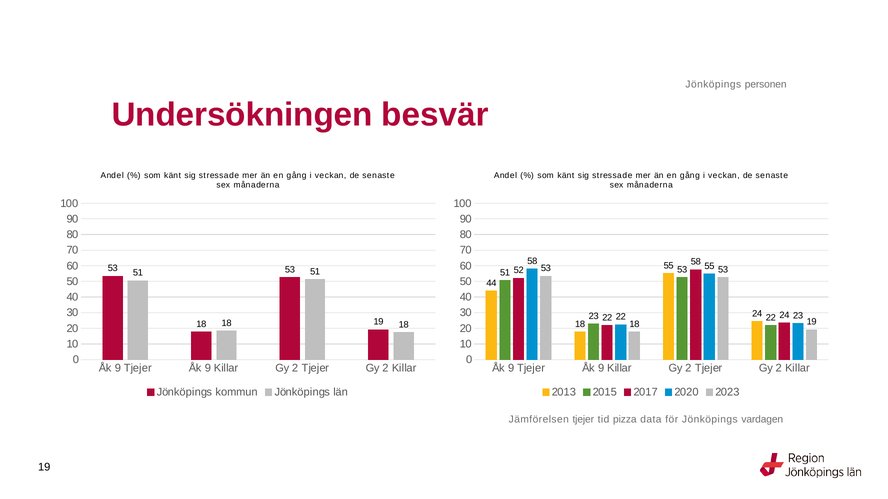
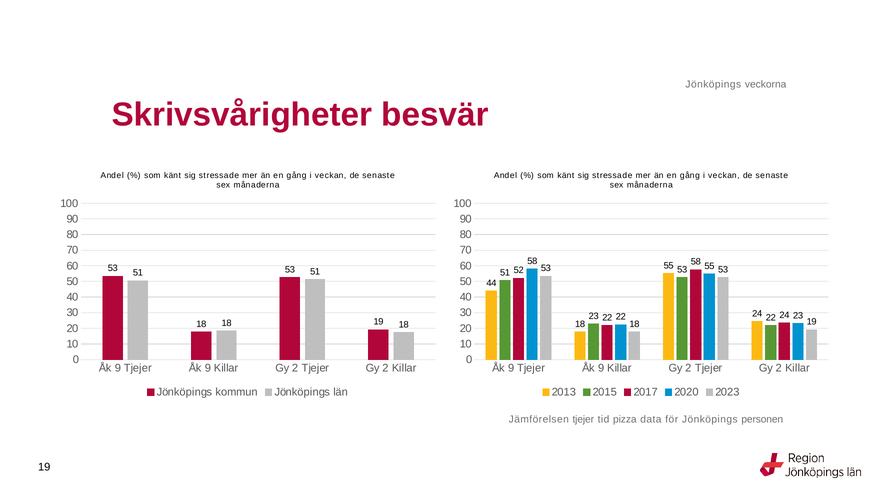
personen: personen -> veckorna (766, 84)
Undersökningen: Undersökningen -> Skrivsvårigheter (242, 115)
vardagen: vardagen -> personen (762, 420)
